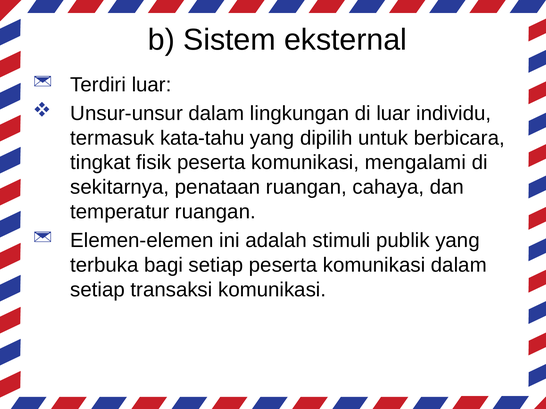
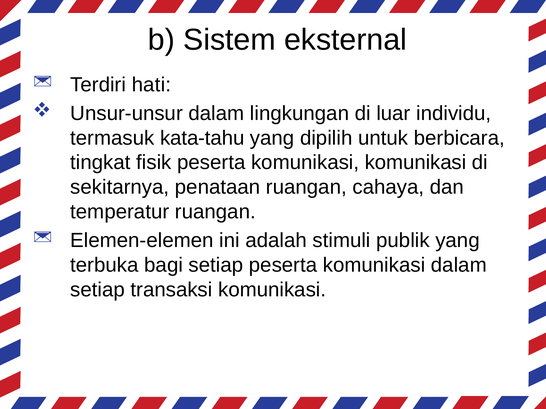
Terdiri luar: luar -> hati (151, 85)
komunikasi mengalami: mengalami -> komunikasi (416, 163)
